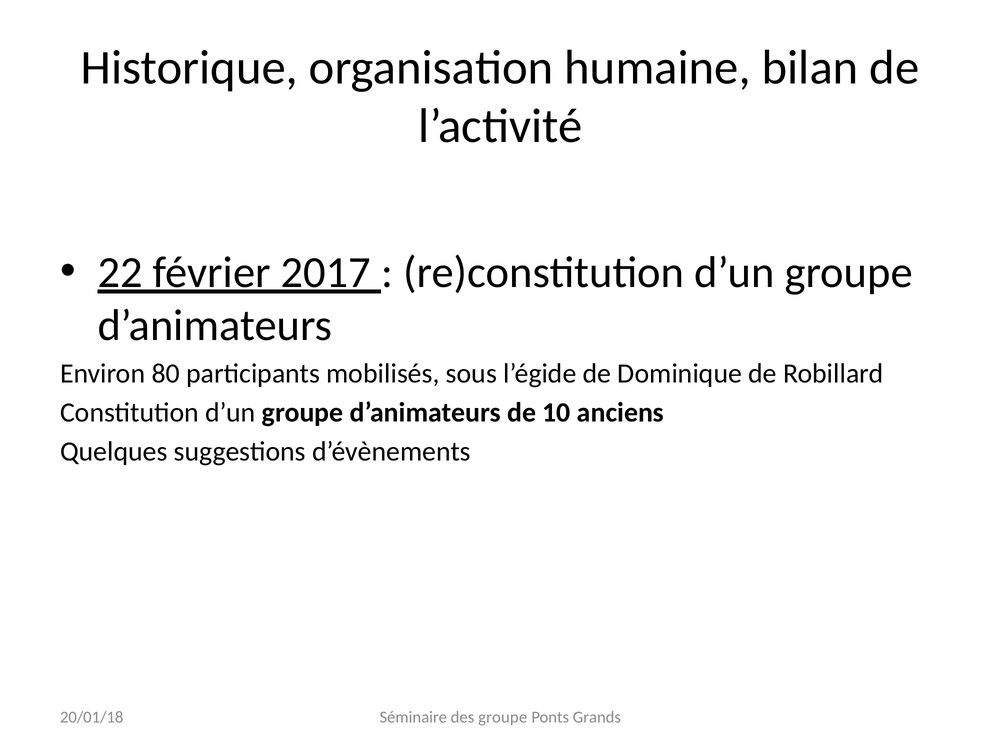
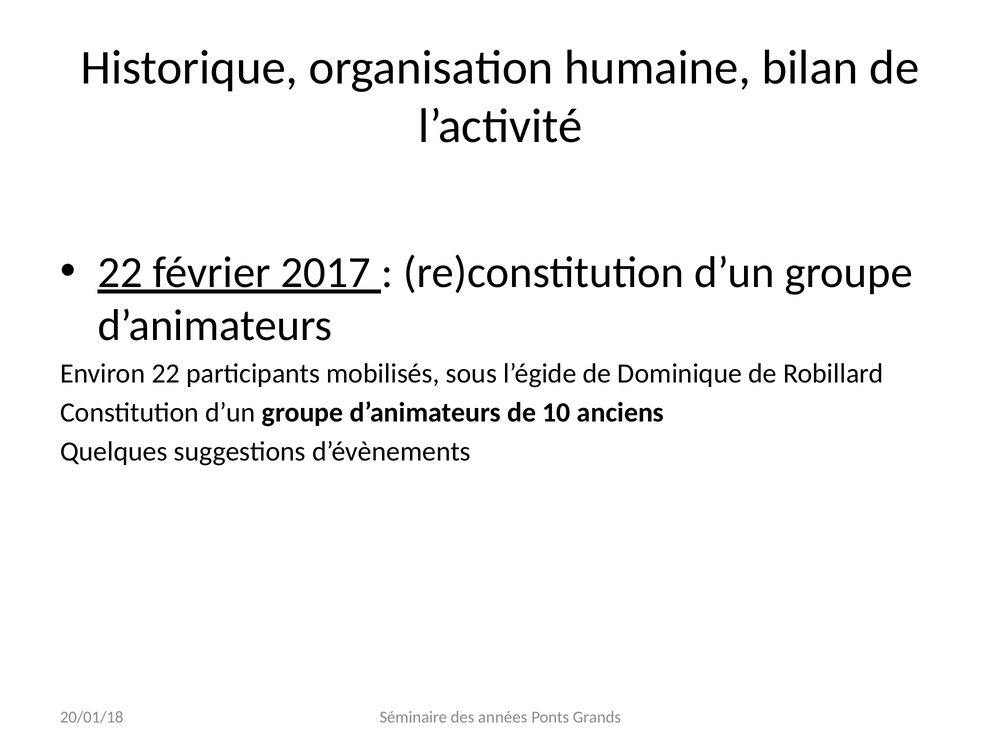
Environ 80: 80 -> 22 (166, 373)
des groupe: groupe -> années (503, 717)
